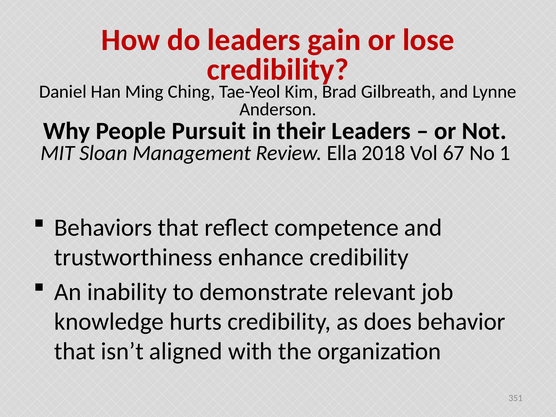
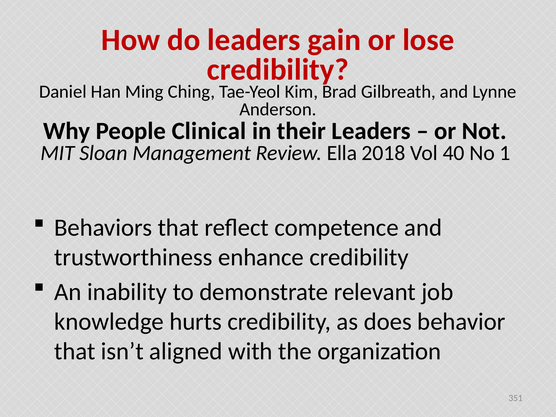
Pursuit: Pursuit -> Clinical (209, 131)
67: 67 -> 40 (454, 153)
